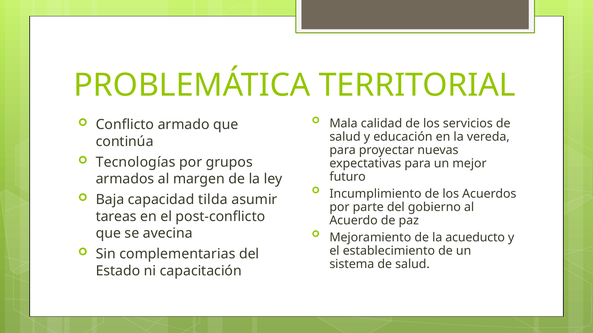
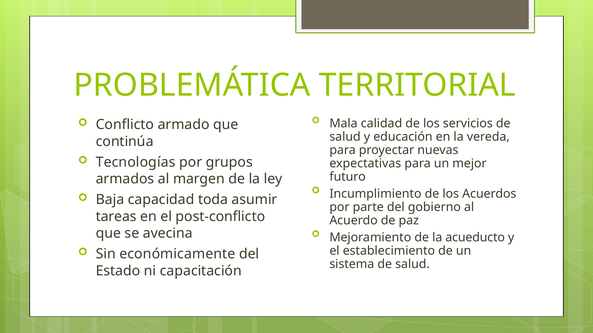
tilda: tilda -> toda (213, 200)
complementarias: complementarias -> económicamente (177, 254)
